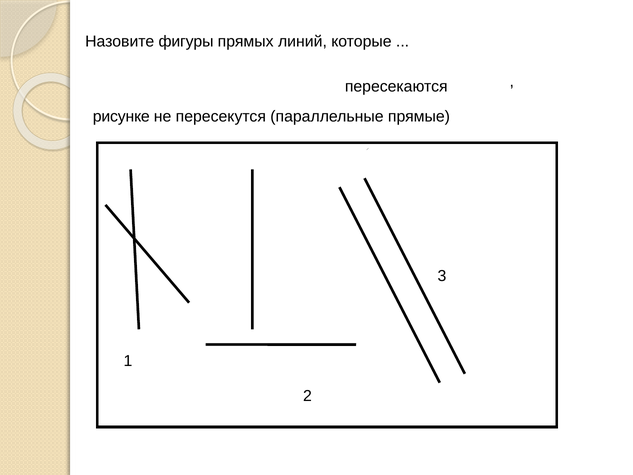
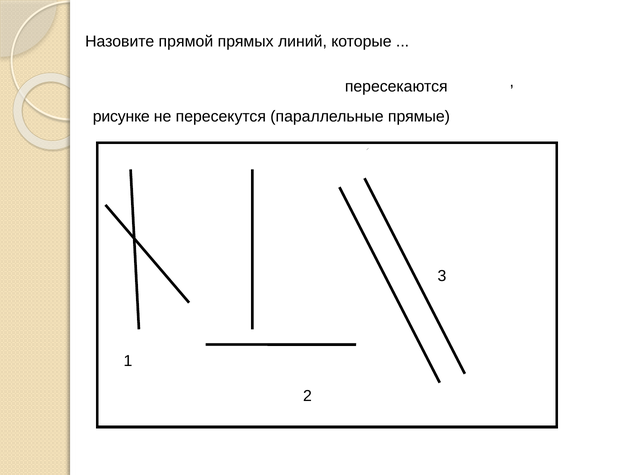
фигуры: фигуры -> прямой (186, 42)
